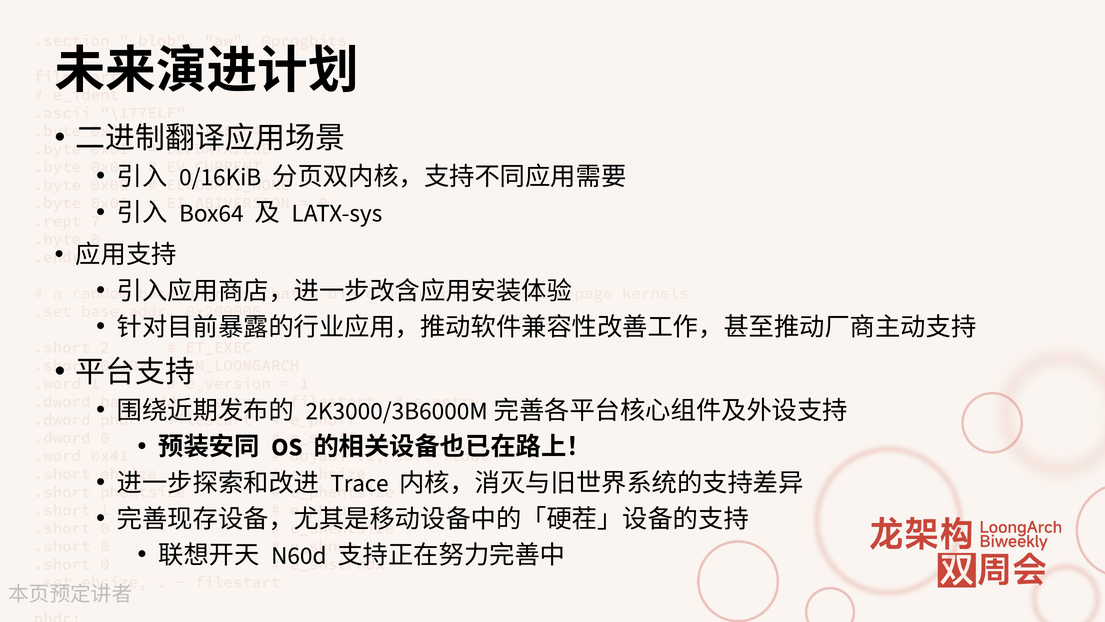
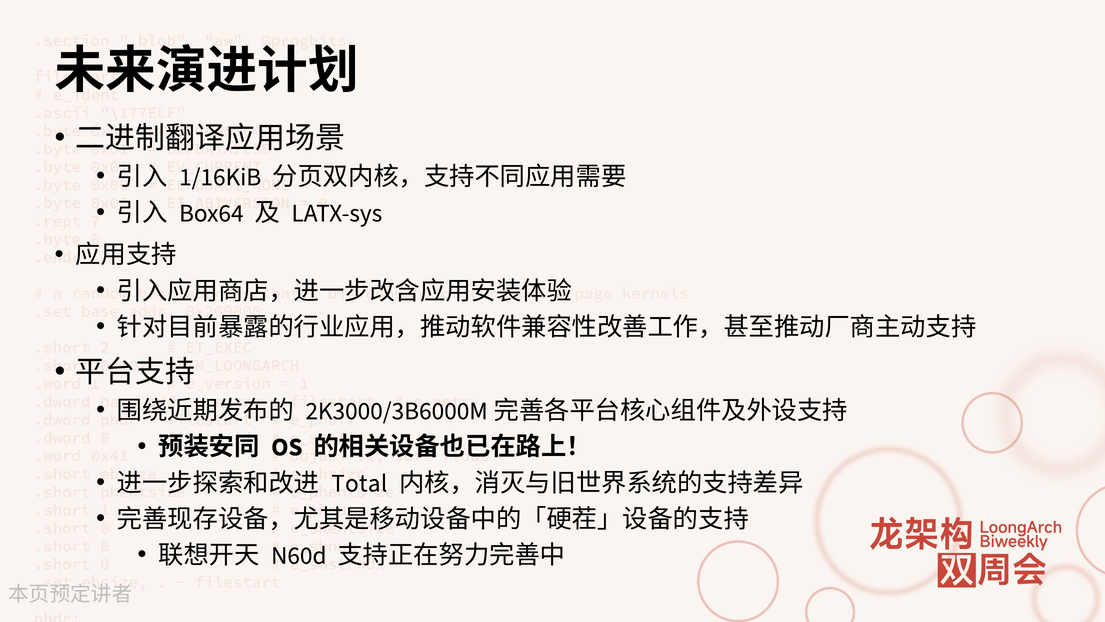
0/16KiB: 0/16KiB -> 1/16KiB (220, 177)
Trace: Trace -> Total (359, 483)
